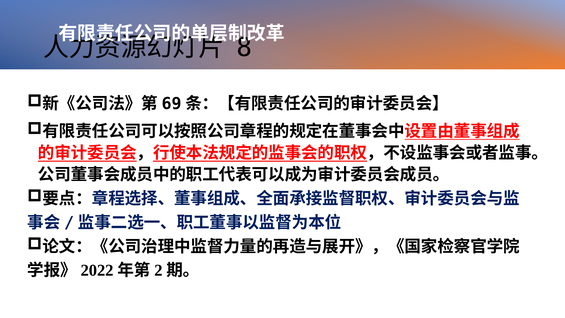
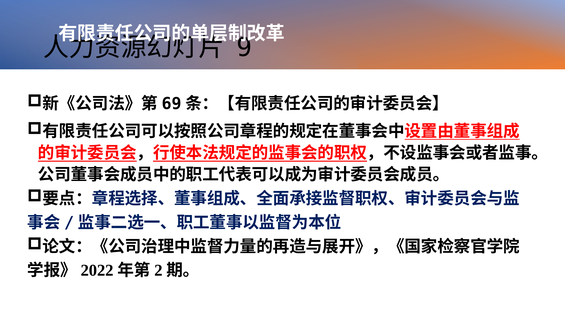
8: 8 -> 9 (244, 47)
